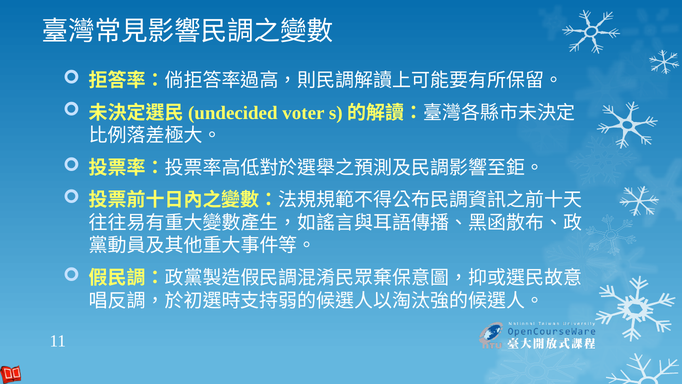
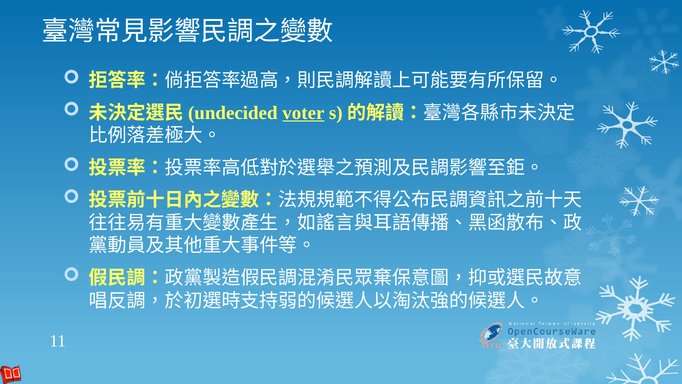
voter underline: none -> present (303, 113)
